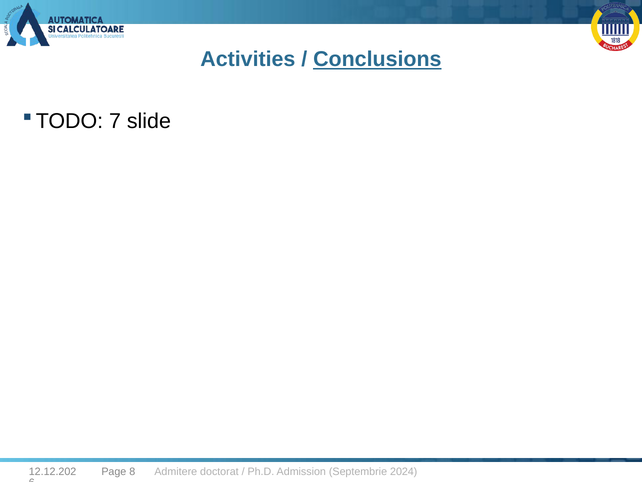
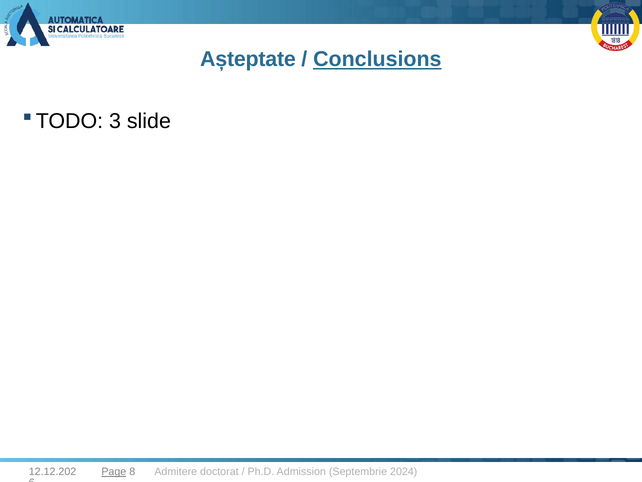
Activities: Activities -> Așteptate (248, 59)
7: 7 -> 3 (115, 121)
Page underline: none -> present (114, 471)
